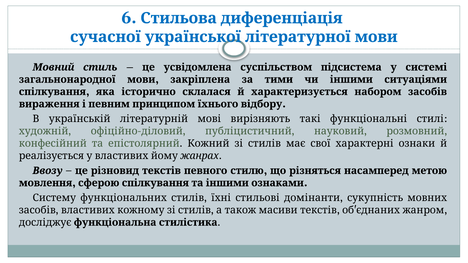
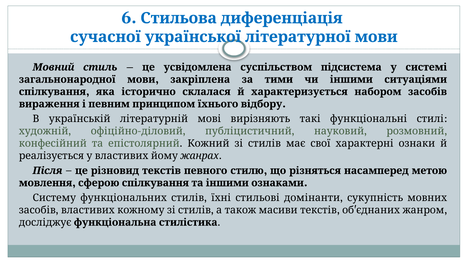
Ввозу: Ввозу -> Після (47, 171)
